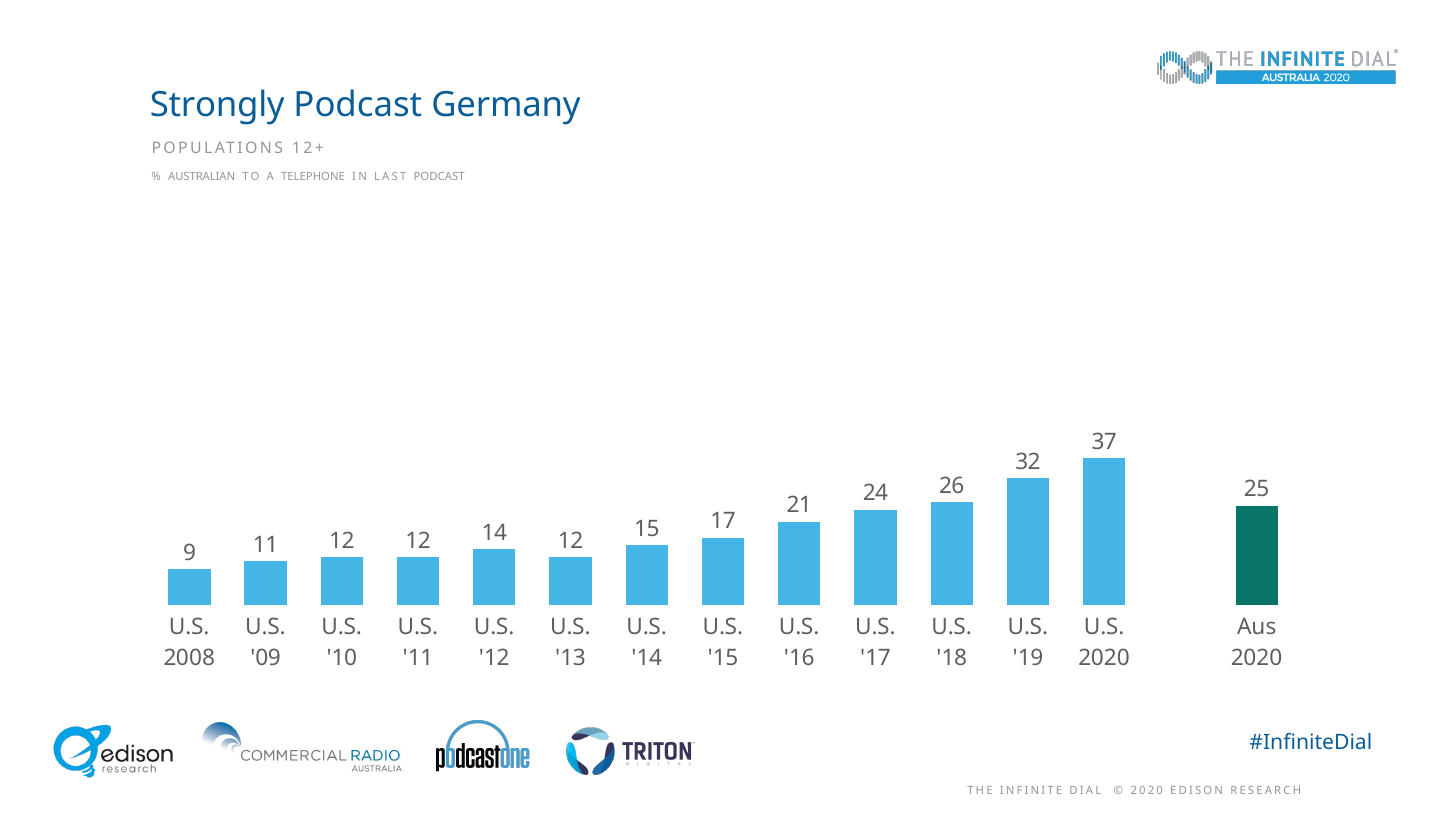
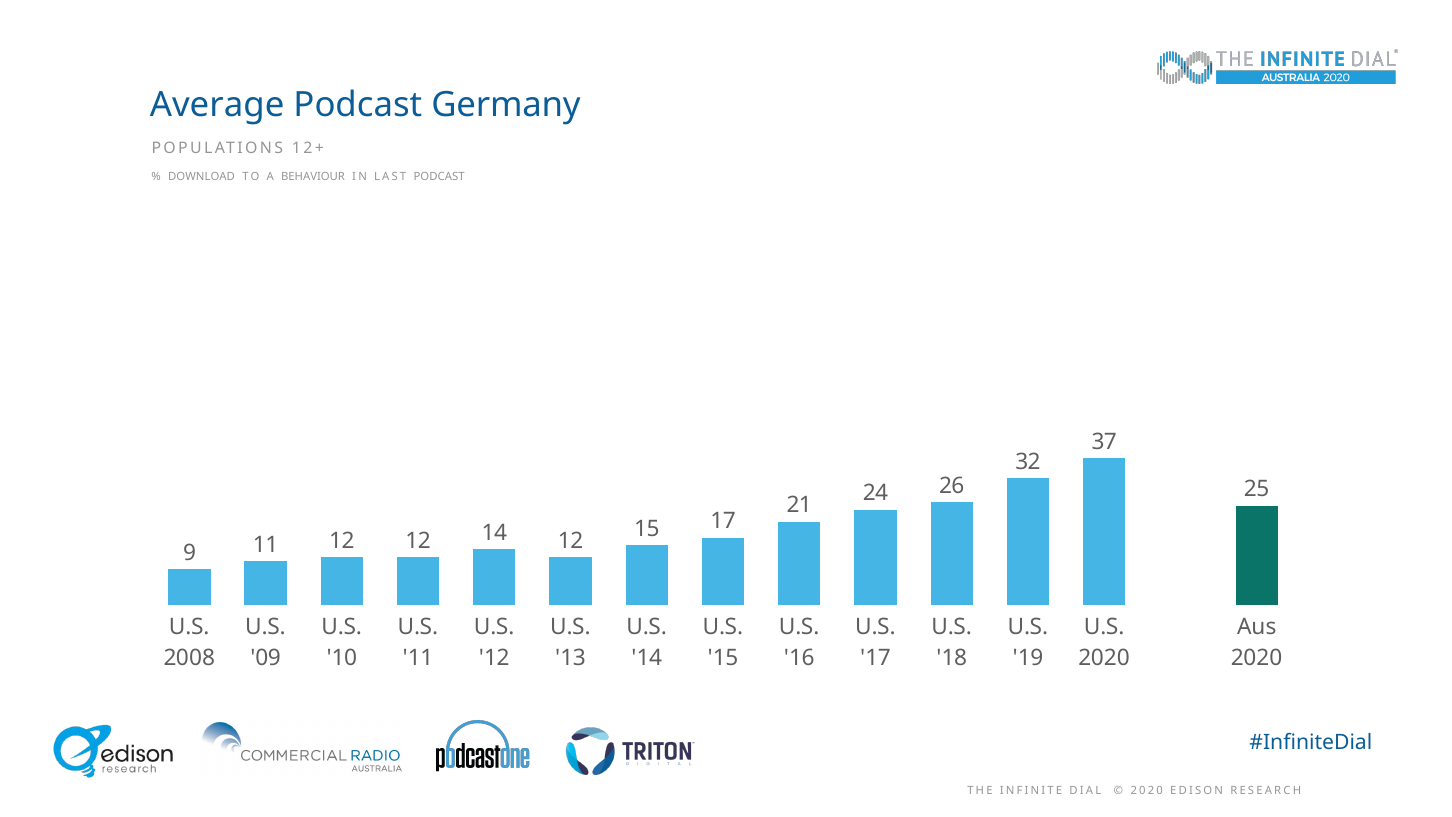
Strongly: Strongly -> Average (217, 105)
AUSTRALIAN: AUSTRALIAN -> DOWNLOAD (202, 177)
TELEPHONE: TELEPHONE -> BEHAVIOUR (313, 177)
